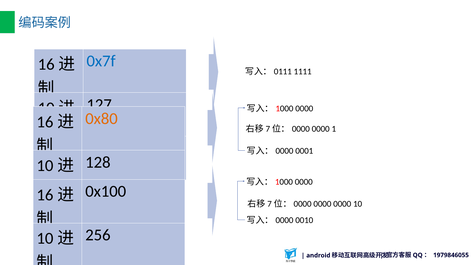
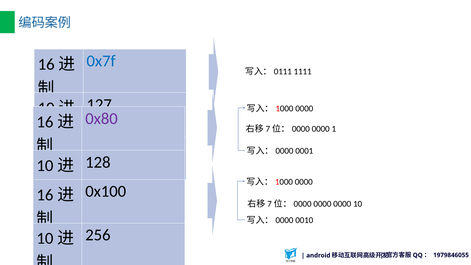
0x80 colour: orange -> purple (102, 119)
